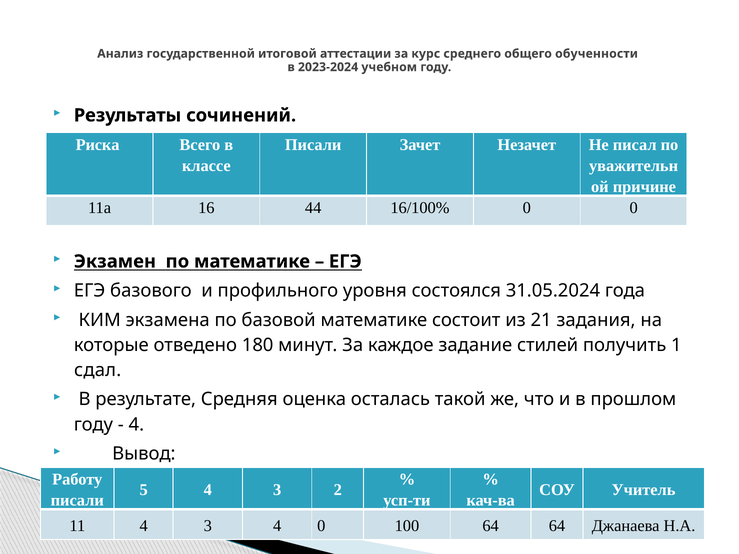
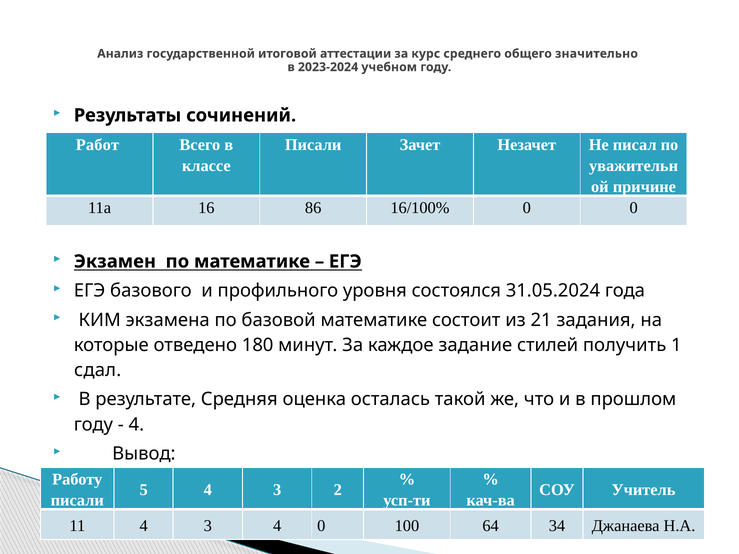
обученности: обученности -> значительно (597, 54)
Риска: Риска -> Работ (97, 145)
44: 44 -> 86 (313, 208)
64 64: 64 -> 34 (557, 526)
